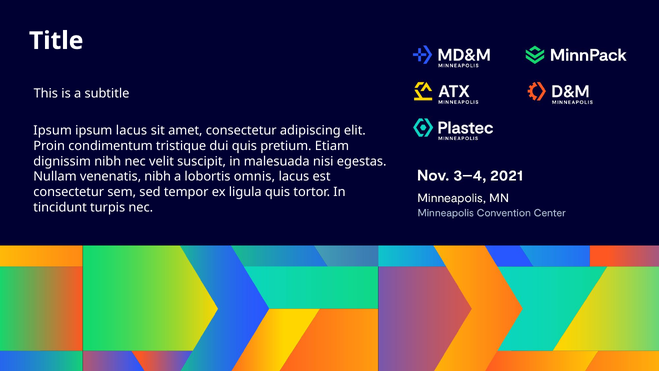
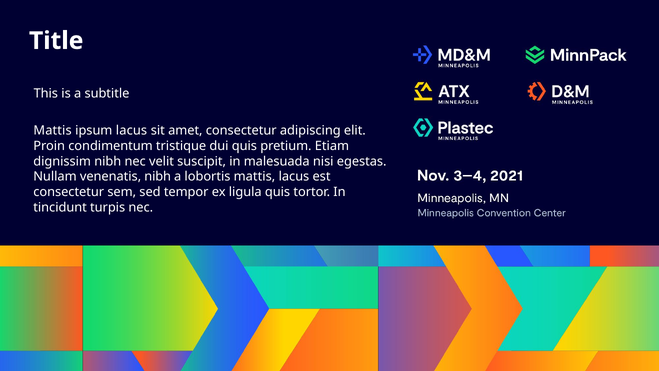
Ipsum: Ipsum -> Mattis (53, 130)
lobortis omnis: omnis -> mattis (254, 177)
